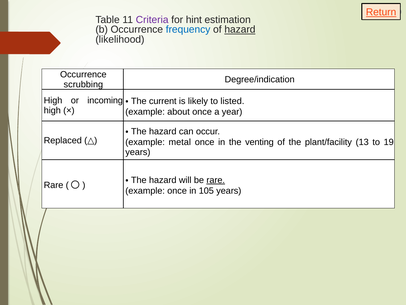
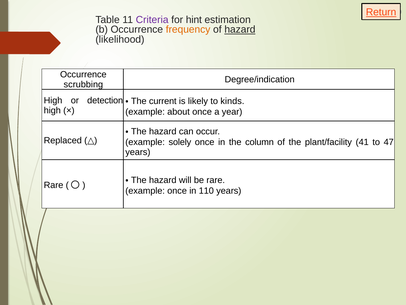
frequency colour: blue -> orange (188, 29)
incoming: incoming -> detection (105, 100)
listed: listed -> kinds (232, 101)
metal: metal -> solely (180, 142)
venting: venting -> column (259, 142)
13: 13 -> 41 (362, 142)
19: 19 -> 47 (389, 142)
rare underline: present -> none (216, 180)
105: 105 -> 110 (206, 190)
